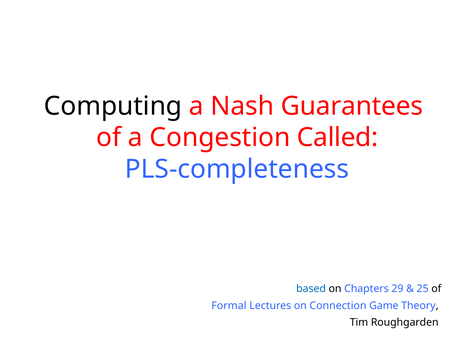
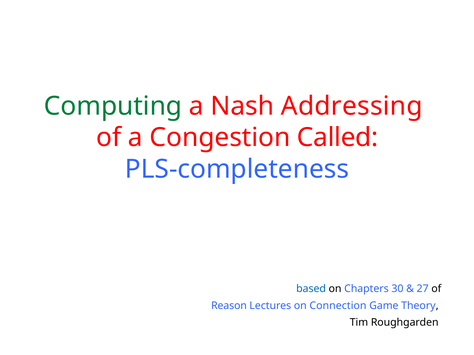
Computing colour: black -> green (113, 106)
Guarantees: Guarantees -> Addressing (352, 106)
29: 29 -> 30 (397, 289)
25: 25 -> 27 (423, 289)
Formal: Formal -> Reason (229, 306)
